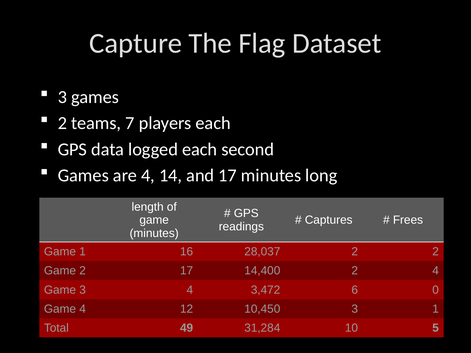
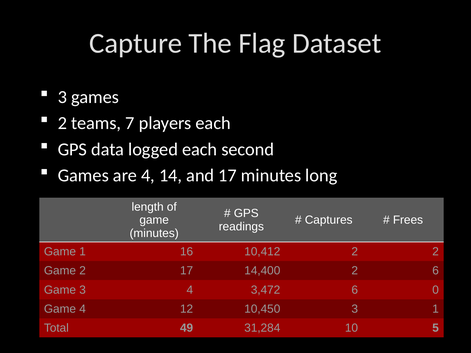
28,037: 28,037 -> 10,412 (262, 252)
2 4: 4 -> 6 (436, 271)
